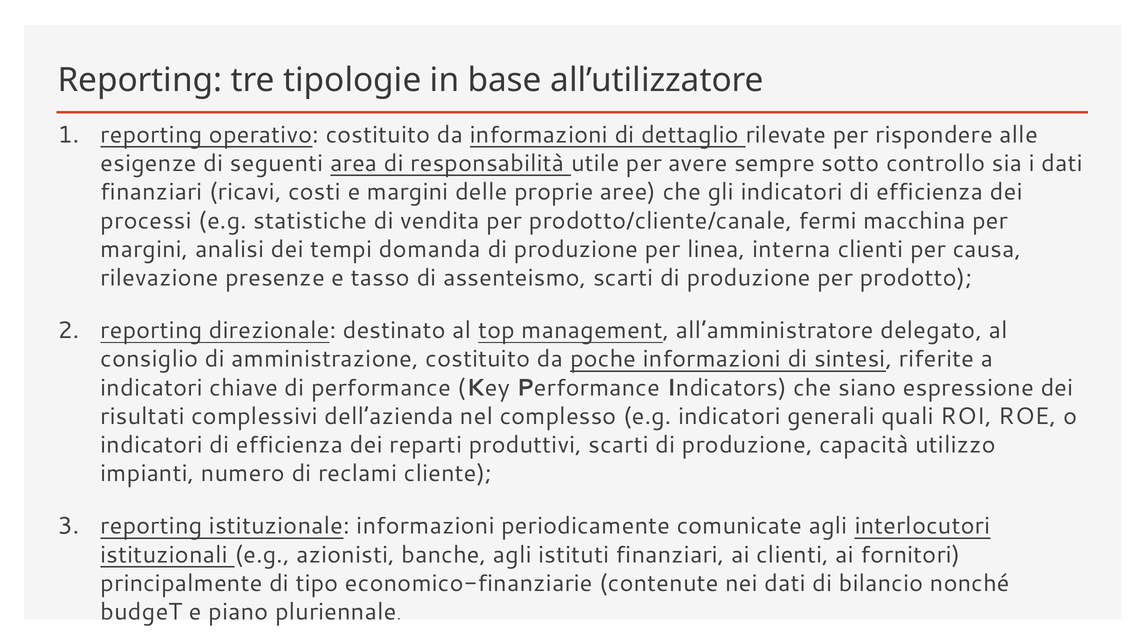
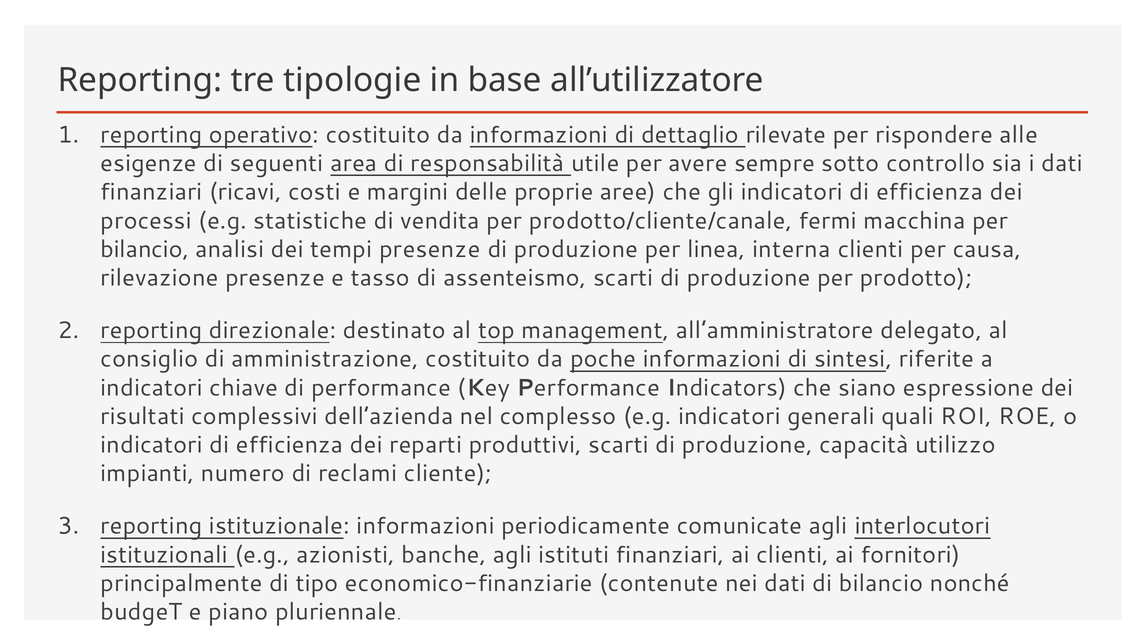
margini: margini -> bilancio (145, 249)
tempi domanda: domanda -> presenze (430, 249)
